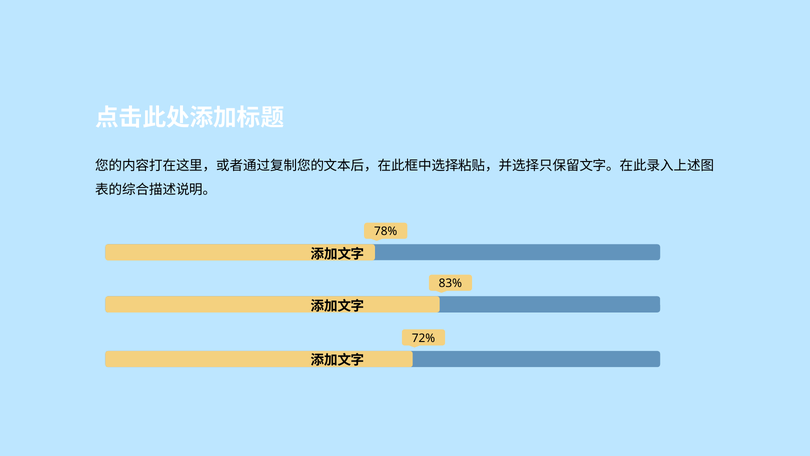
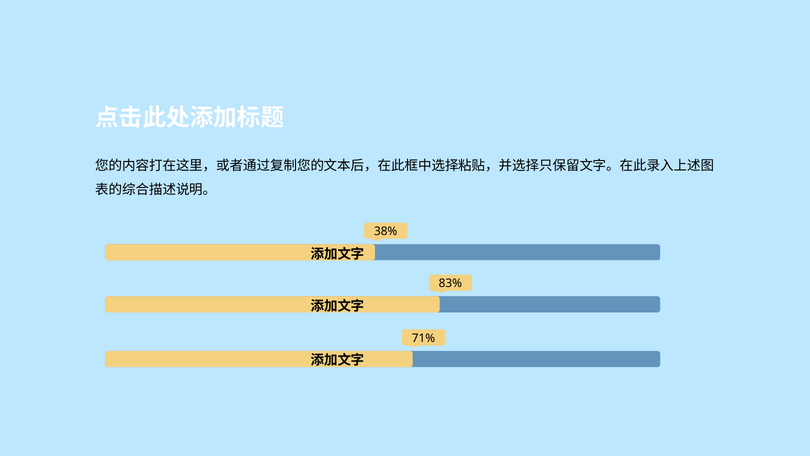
78%: 78% -> 38% (386, 231)
72%: 72% -> 71% (423, 338)
